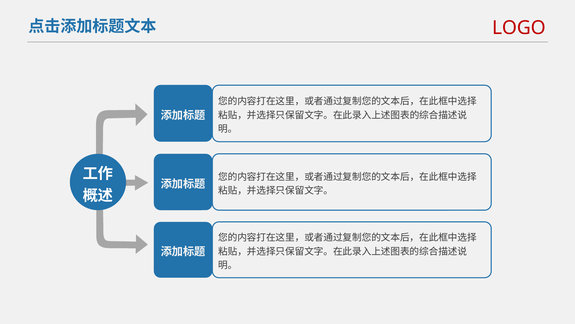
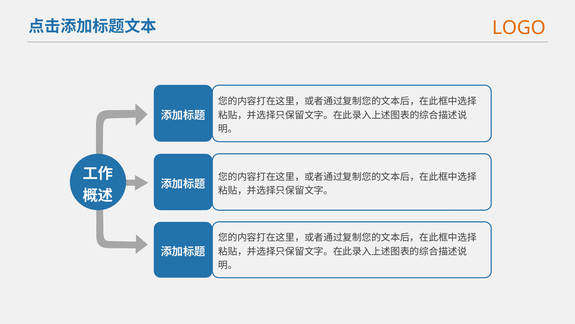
LOGO colour: red -> orange (519, 28)
